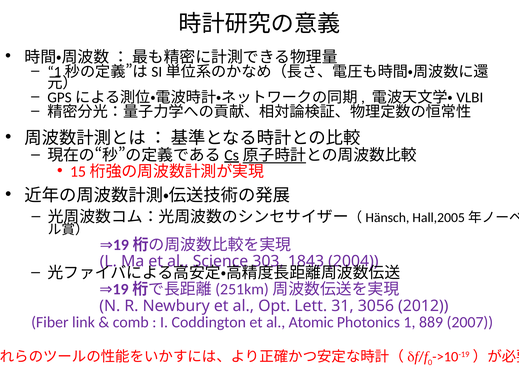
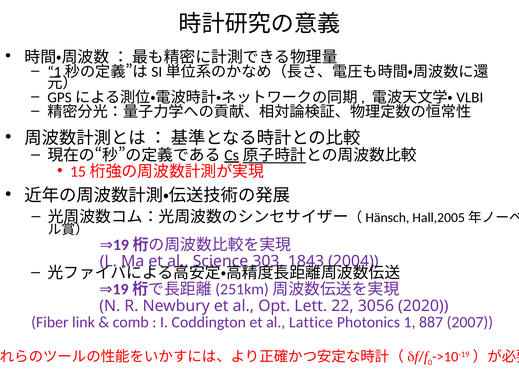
31: 31 -> 22 (343, 306)
2012: 2012 -> 2020 (423, 306)
Atomic: Atomic -> Lattice (311, 323)
889: 889 -> 887 (431, 323)
